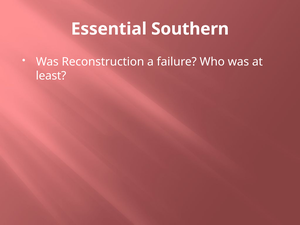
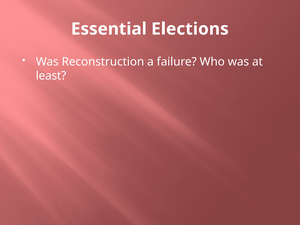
Southern: Southern -> Elections (190, 29)
